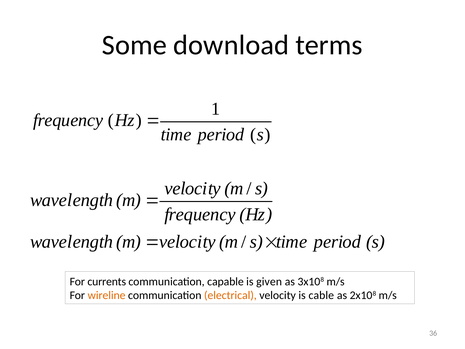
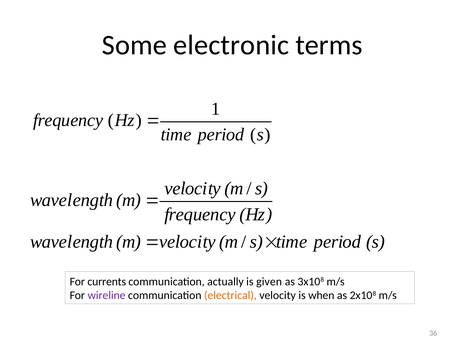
download: download -> electronic (231, 45)
capable: capable -> actually (225, 281)
wireline colour: orange -> purple (107, 295)
cable: cable -> when (321, 295)
